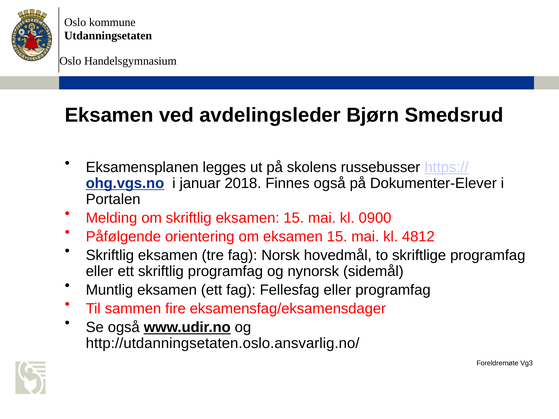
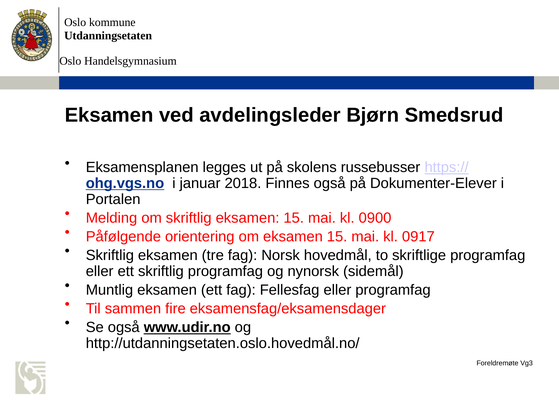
4812: 4812 -> 0917 (418, 237)
http://utdanningsetaten.oslo.ansvarlig.no/: http://utdanningsetaten.oslo.ansvarlig.no/ -> http://utdanningsetaten.oslo.hovedmål.no/ (223, 343)
